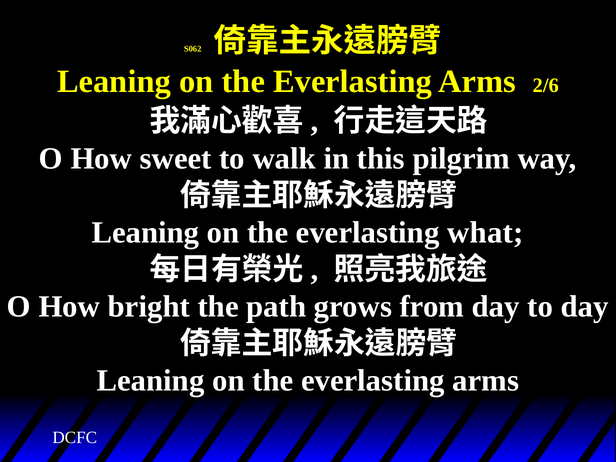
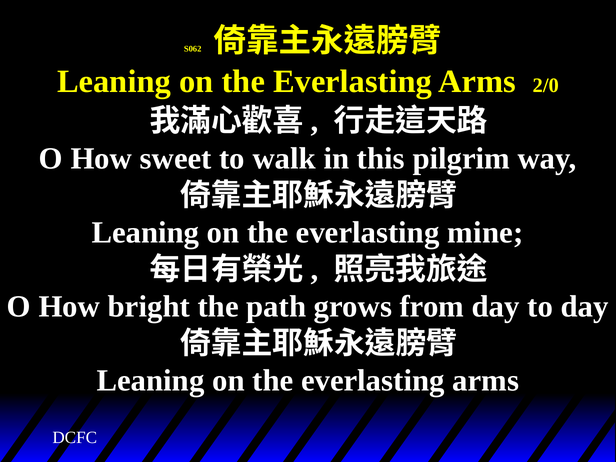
2/6: 2/6 -> 2/0 (546, 85)
what: what -> mine (485, 232)
